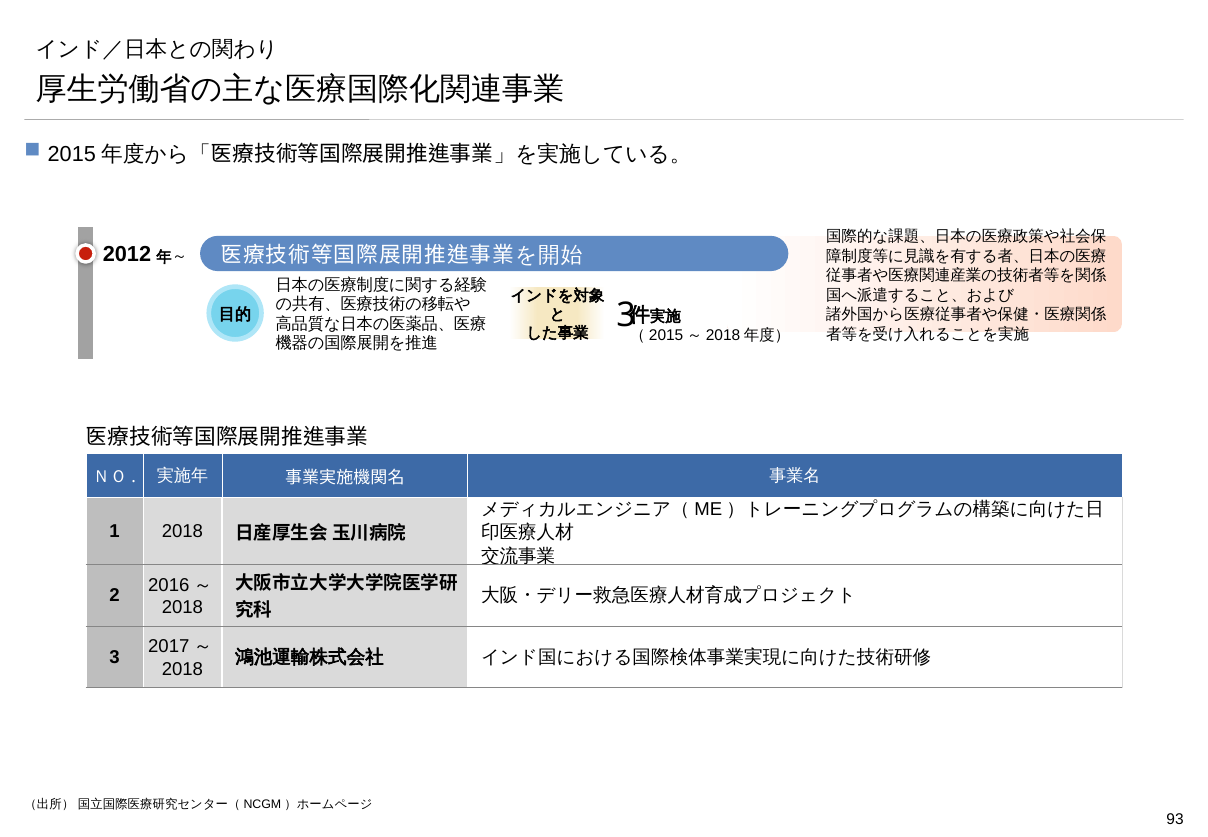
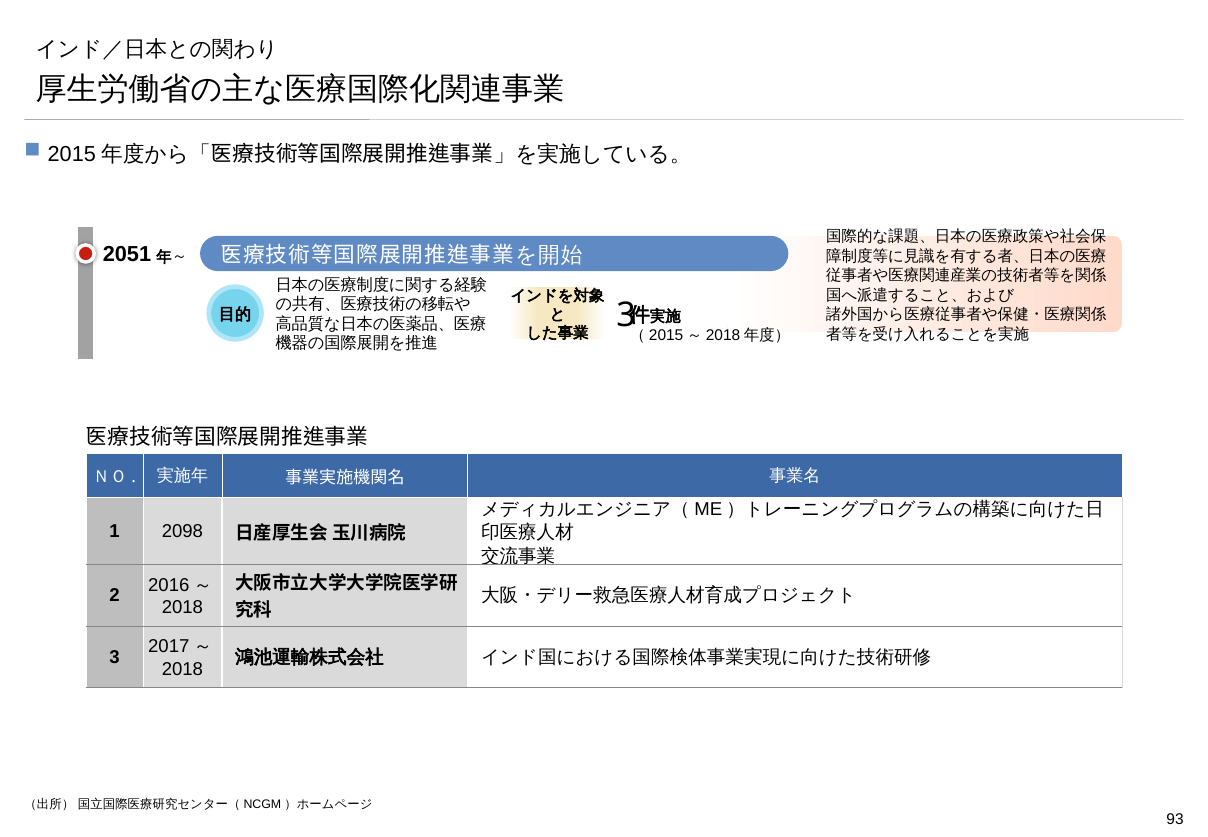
2012: 2012 -> 2051 (127, 255)
1 2018: 2018 -> 2098 (182, 531)
